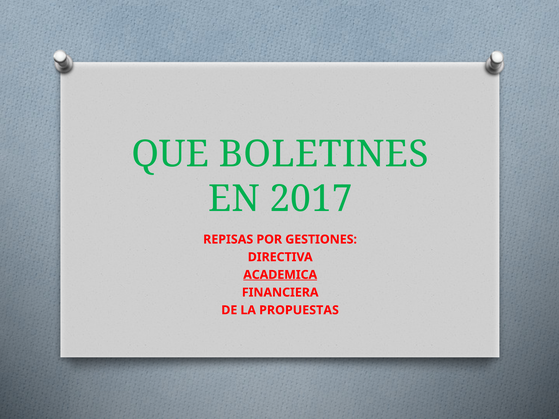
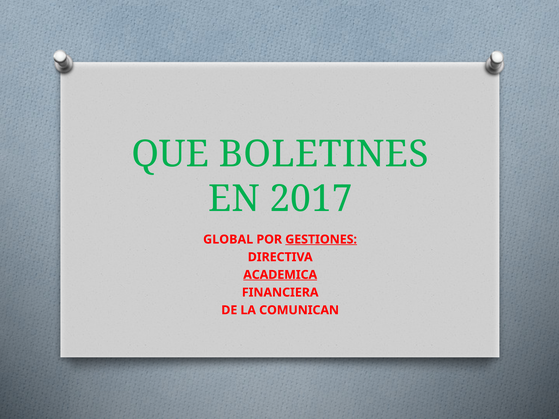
REPISAS: REPISAS -> GLOBAL (228, 240)
GESTIONES underline: none -> present (321, 240)
PROPUESTAS: PROPUESTAS -> COMUNICAN (299, 310)
